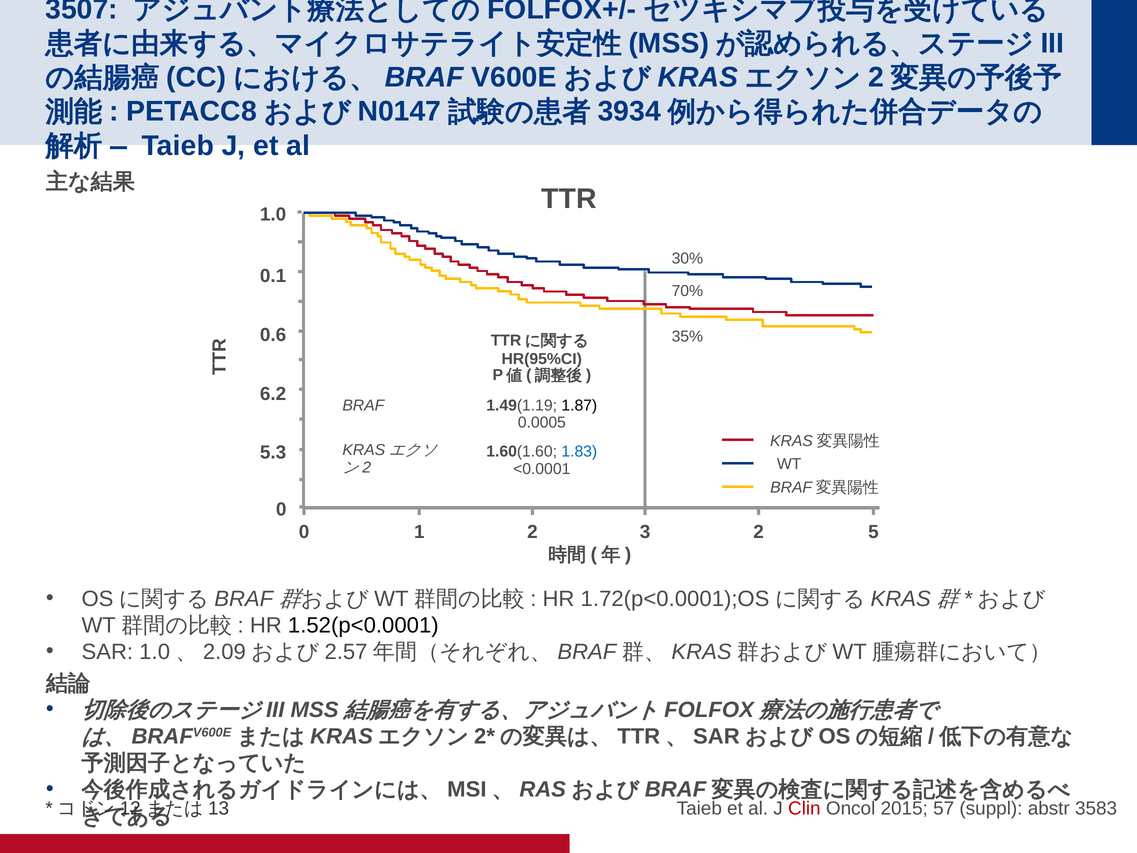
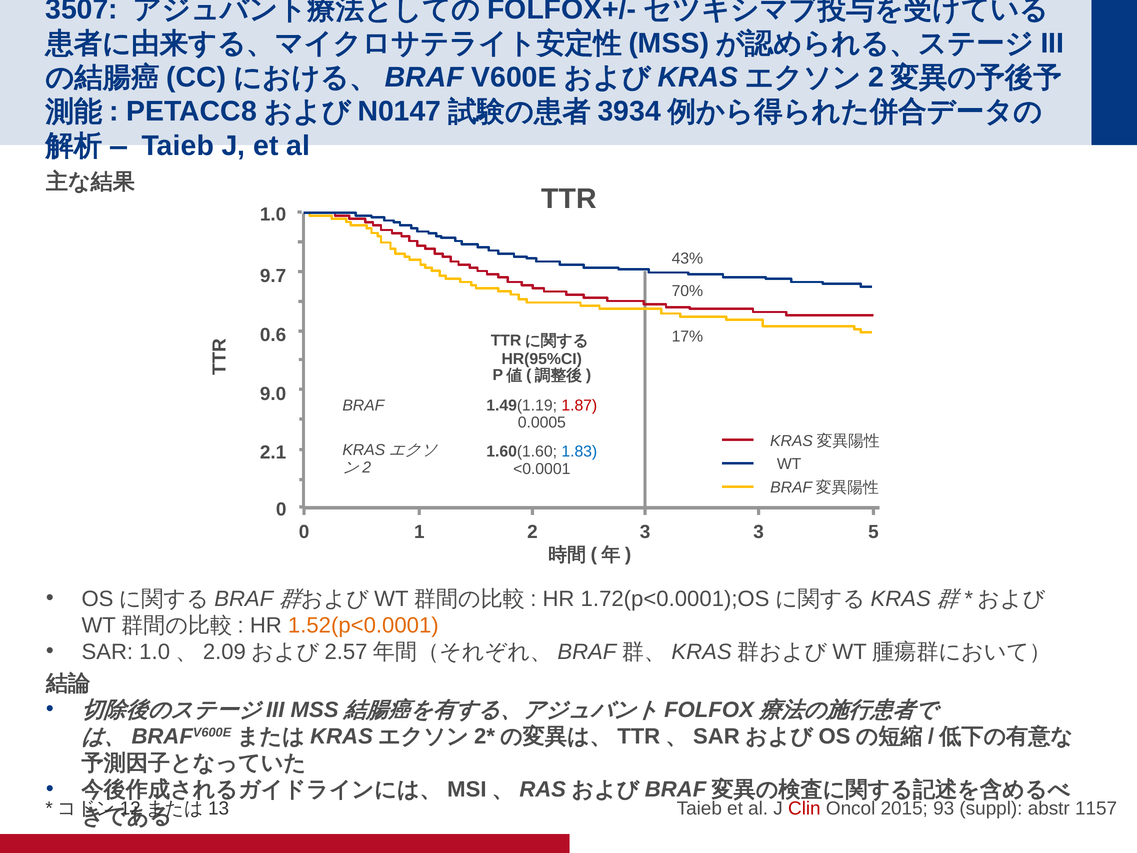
30%: 30% -> 43% (687, 258)
0.1: 0.1 -> 9.7 (273, 276)
35%: 35% -> 17% (687, 337)
6.2: 6.2 -> 9.0 (273, 394)
1.87 colour: black -> red (579, 405)
5.3: 5.3 -> 2.1 (273, 452)
3 2: 2 -> 3 (759, 532)
1.52(p<0.0001 colour: black -> orange (363, 625)
57: 57 -> 93 (944, 808)
3583: 3583 -> 1157 (1096, 808)
